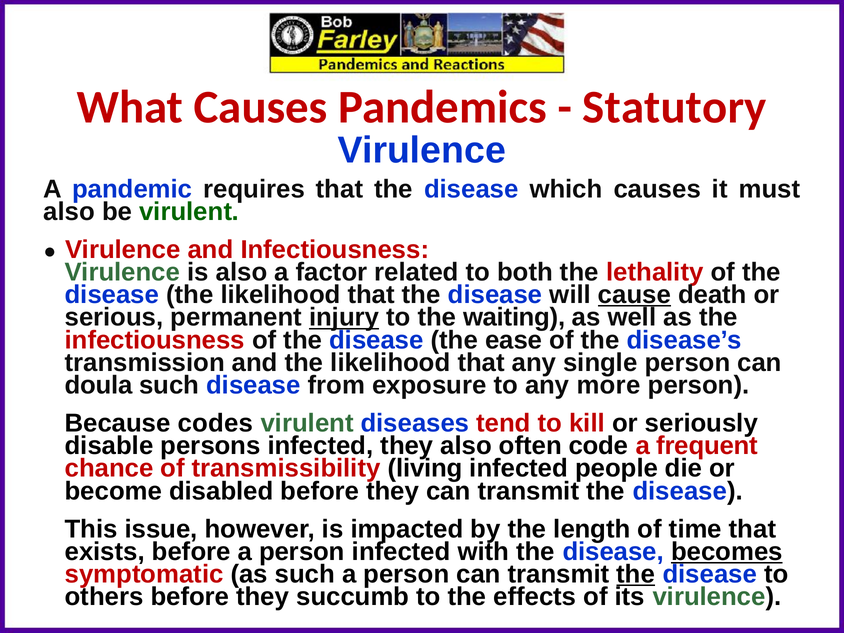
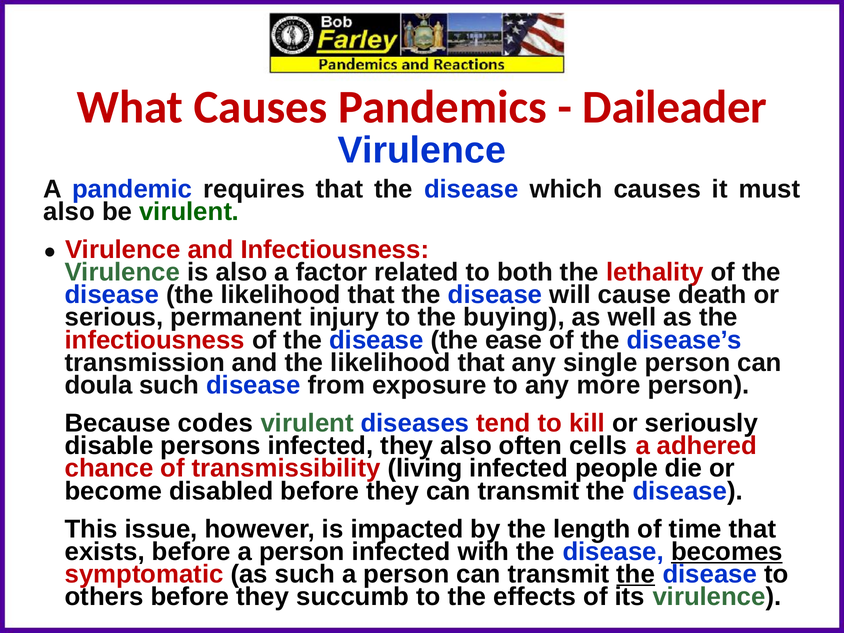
Statutory: Statutory -> Daileader (675, 108)
cause underline: present -> none (634, 295)
injury underline: present -> none (344, 317)
waiting: waiting -> buying (514, 317)
code: code -> cells (598, 446)
frequent: frequent -> adhered (707, 446)
